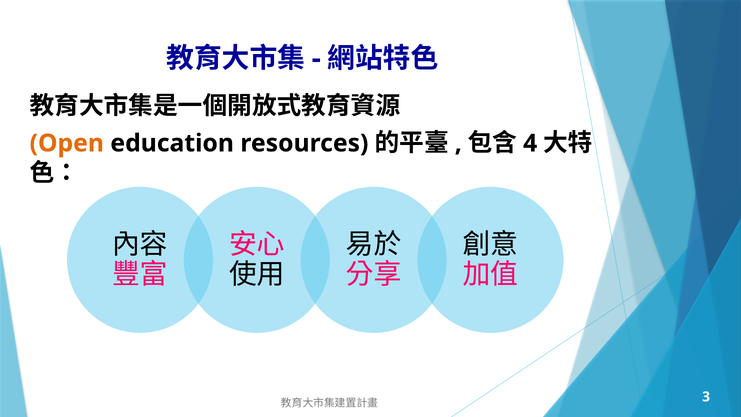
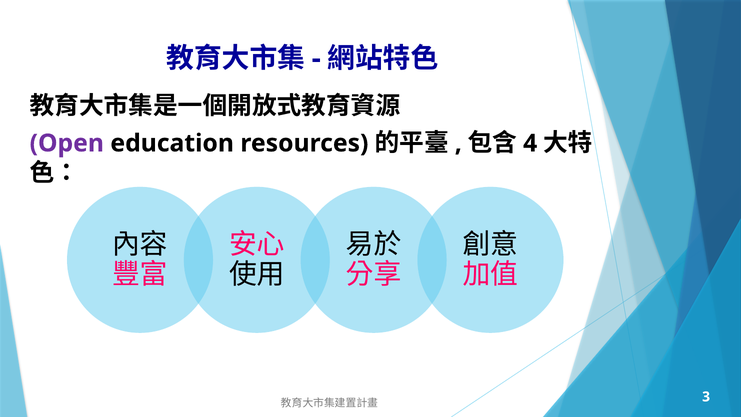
Open colour: orange -> purple (67, 143)
